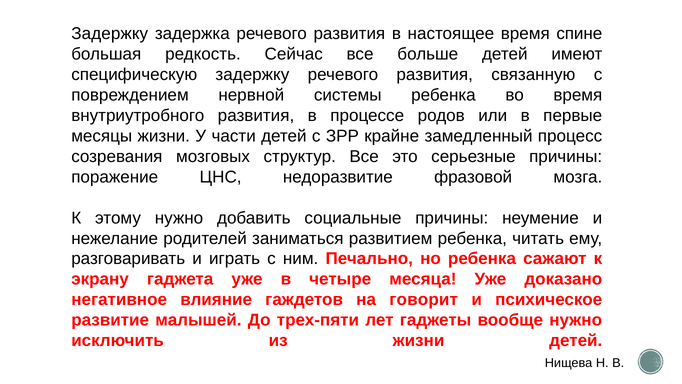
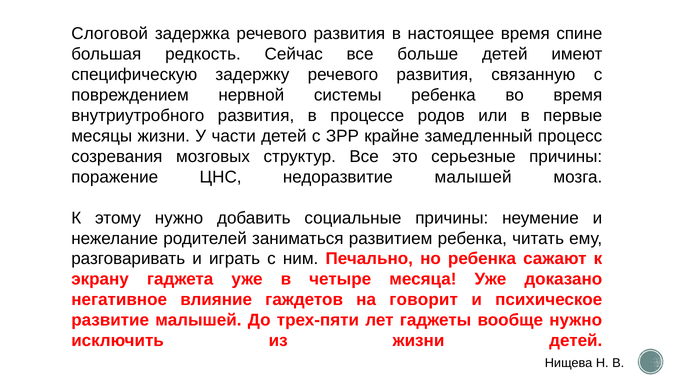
Задержку: Задержку -> Слоговой (110, 34)
недоразвитие фразовой: фразовой -> малышей (473, 177)
